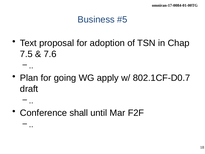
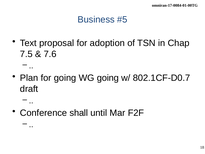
WG apply: apply -> going (108, 78)
